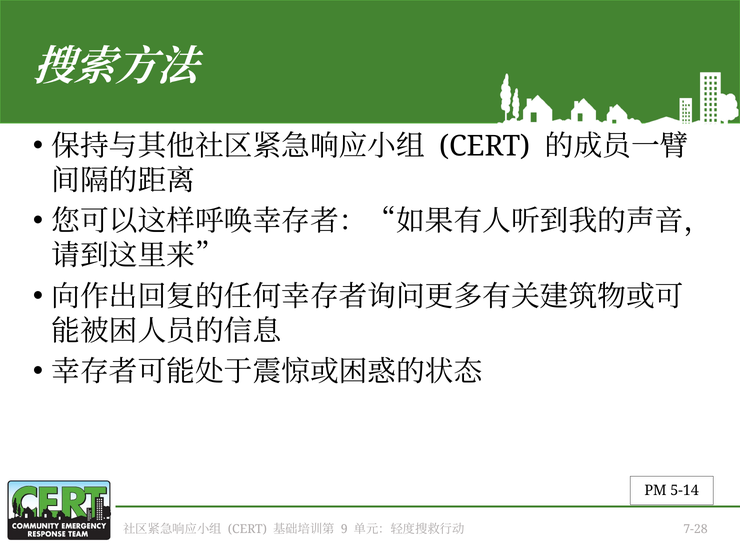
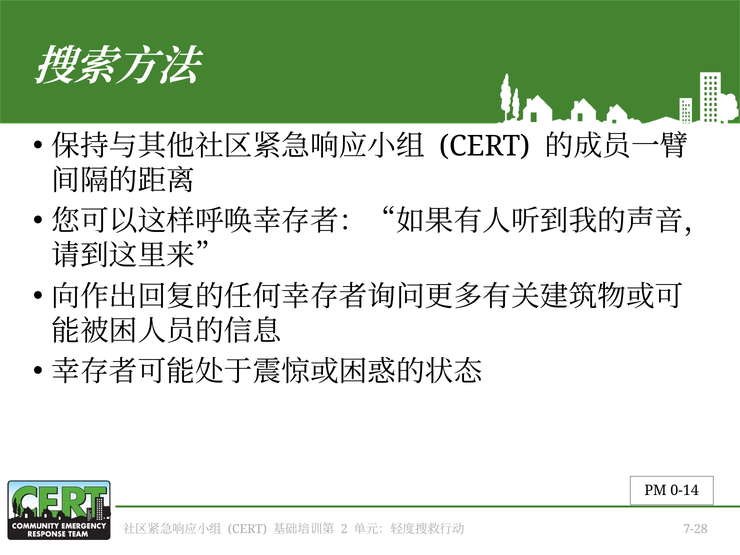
5-14: 5-14 -> 0-14 (685, 490)
9: 9 -> 2 (344, 529)
